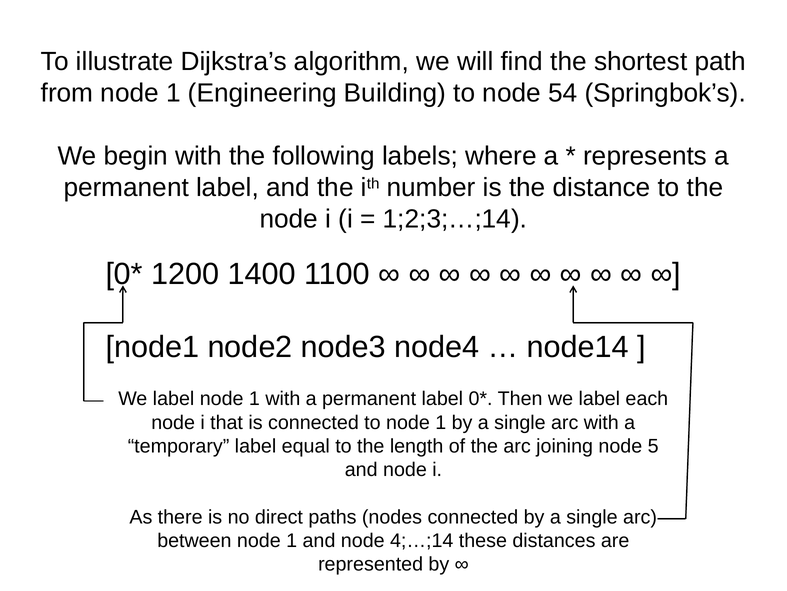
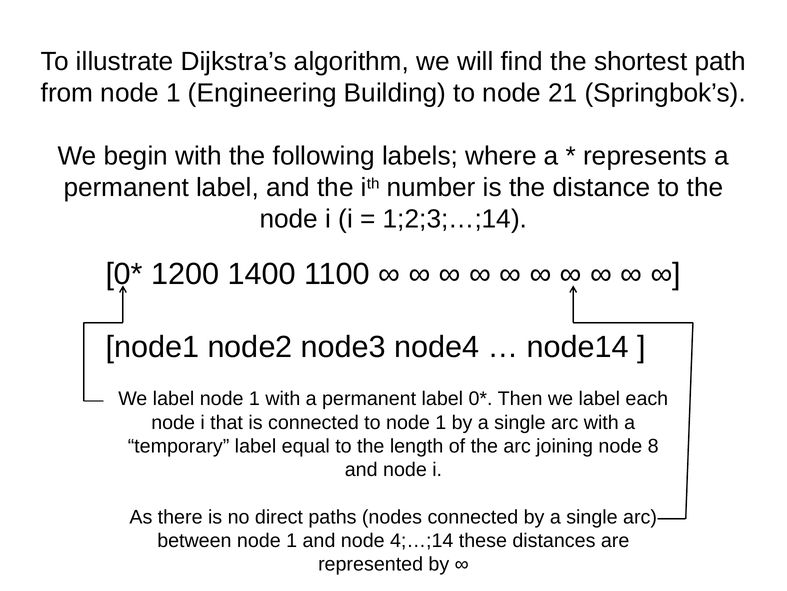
54: 54 -> 21 (563, 93)
5: 5 -> 8 (653, 446)
